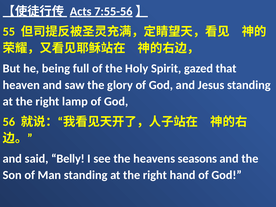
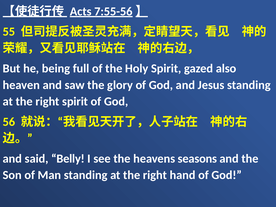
that: that -> also (226, 68)
right lamp: lamp -> spirit (75, 101)
